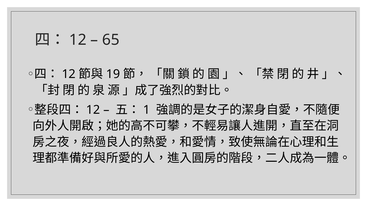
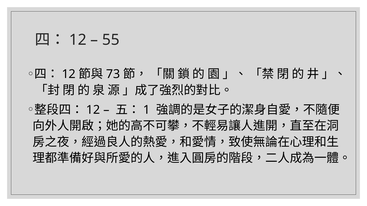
65: 65 -> 55 (111, 40)
19: 19 -> 73 (113, 74)
